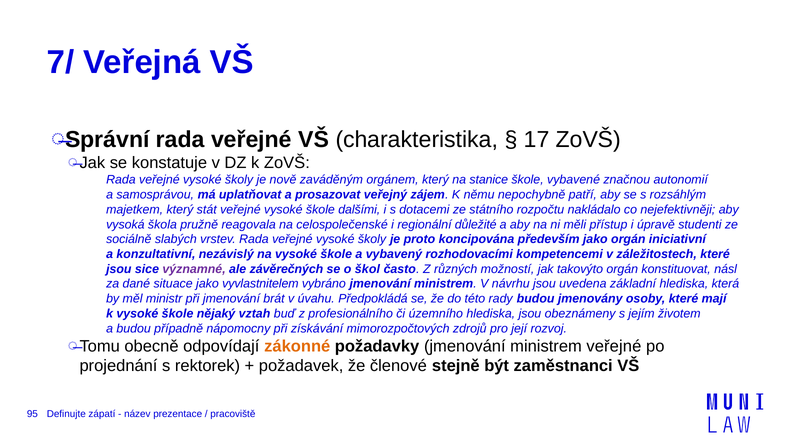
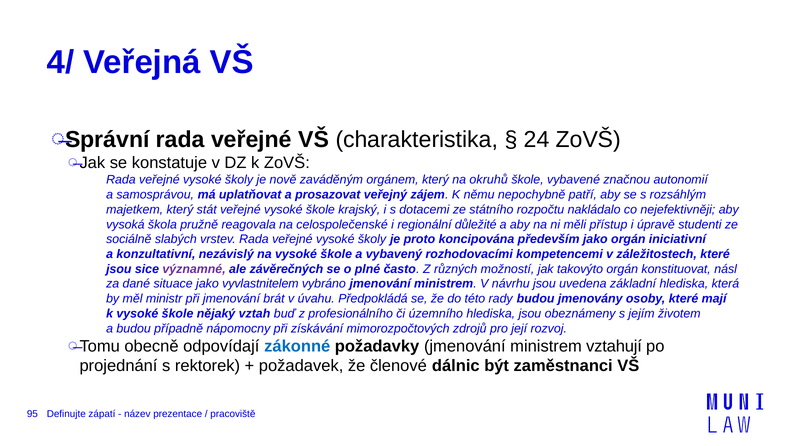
7/: 7/ -> 4/ (61, 62)
17: 17 -> 24 (537, 139)
stanice: stanice -> okruhů (489, 180)
dalšími: dalšími -> krajský (359, 209)
škol: škol -> plné (367, 269)
zákonné colour: orange -> blue (297, 346)
ministrem veřejné: veřejné -> vztahují (614, 346)
stejně: stejně -> dálnic (456, 366)
